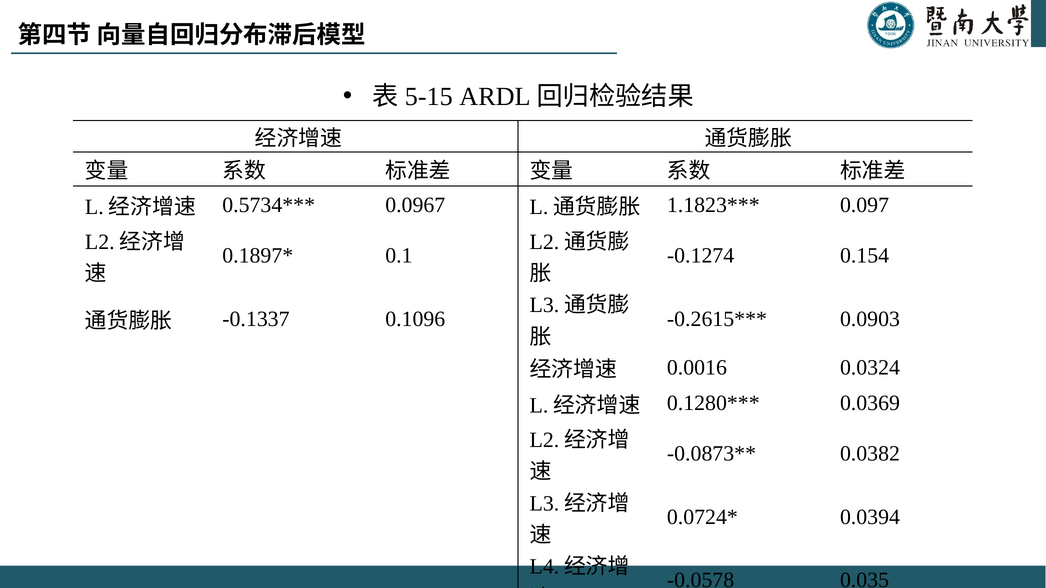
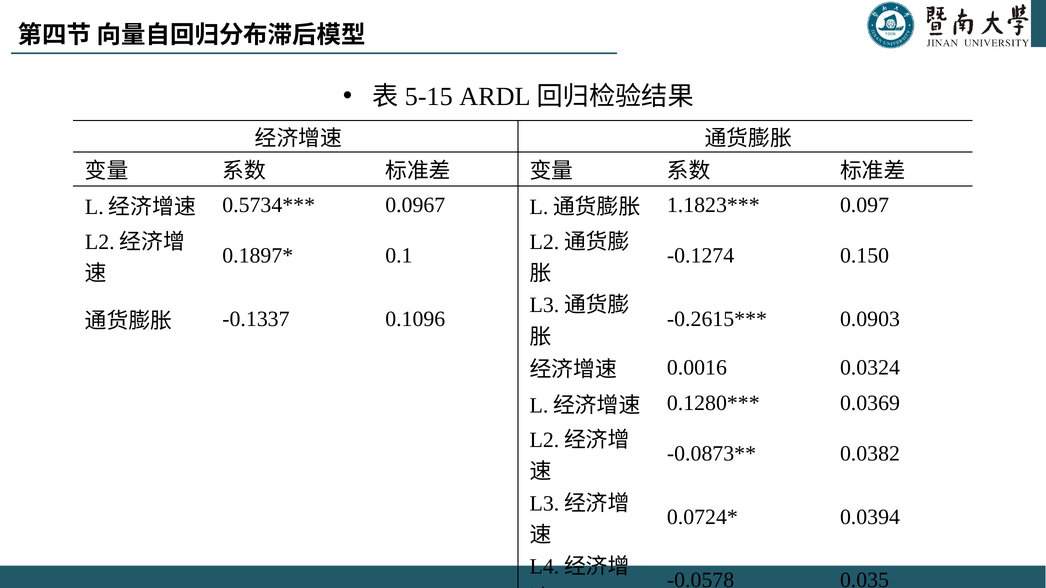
0.154: 0.154 -> 0.150 (865, 256)
